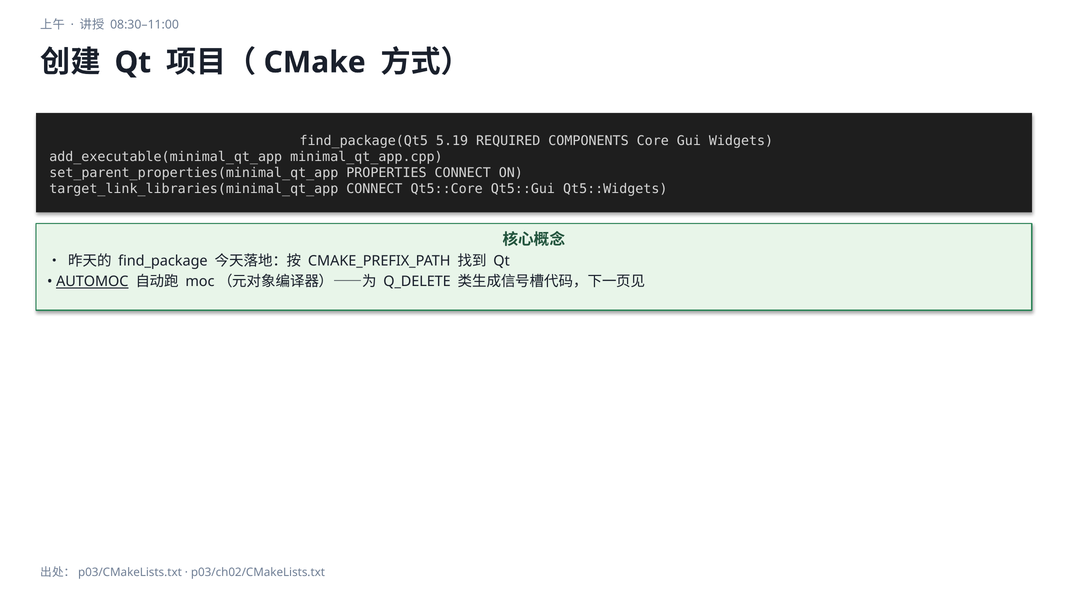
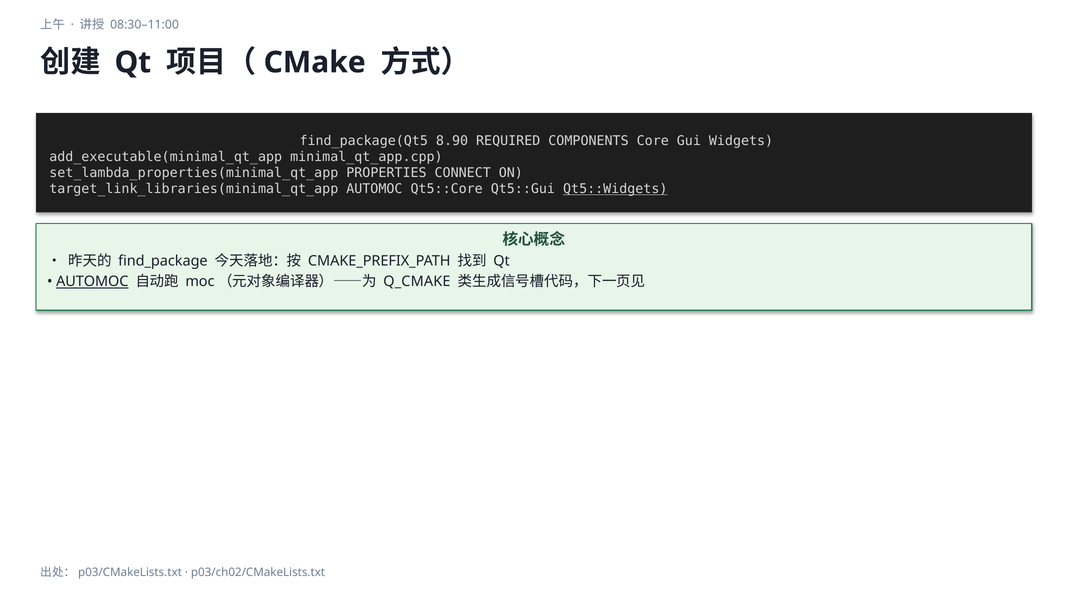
5.19: 5.19 -> 8.90 (452, 141)
set_parent_properties(minimal_qt_app: set_parent_properties(minimal_qt_app -> set_lambda_properties(minimal_qt_app (194, 173)
target_link_libraries(minimal_qt_app CONNECT: CONNECT -> AUTOMOC (374, 189)
Qt5::Widgets underline: none -> present (615, 189)
Q_DELETE: Q_DELETE -> Q_CMAKE (417, 282)
